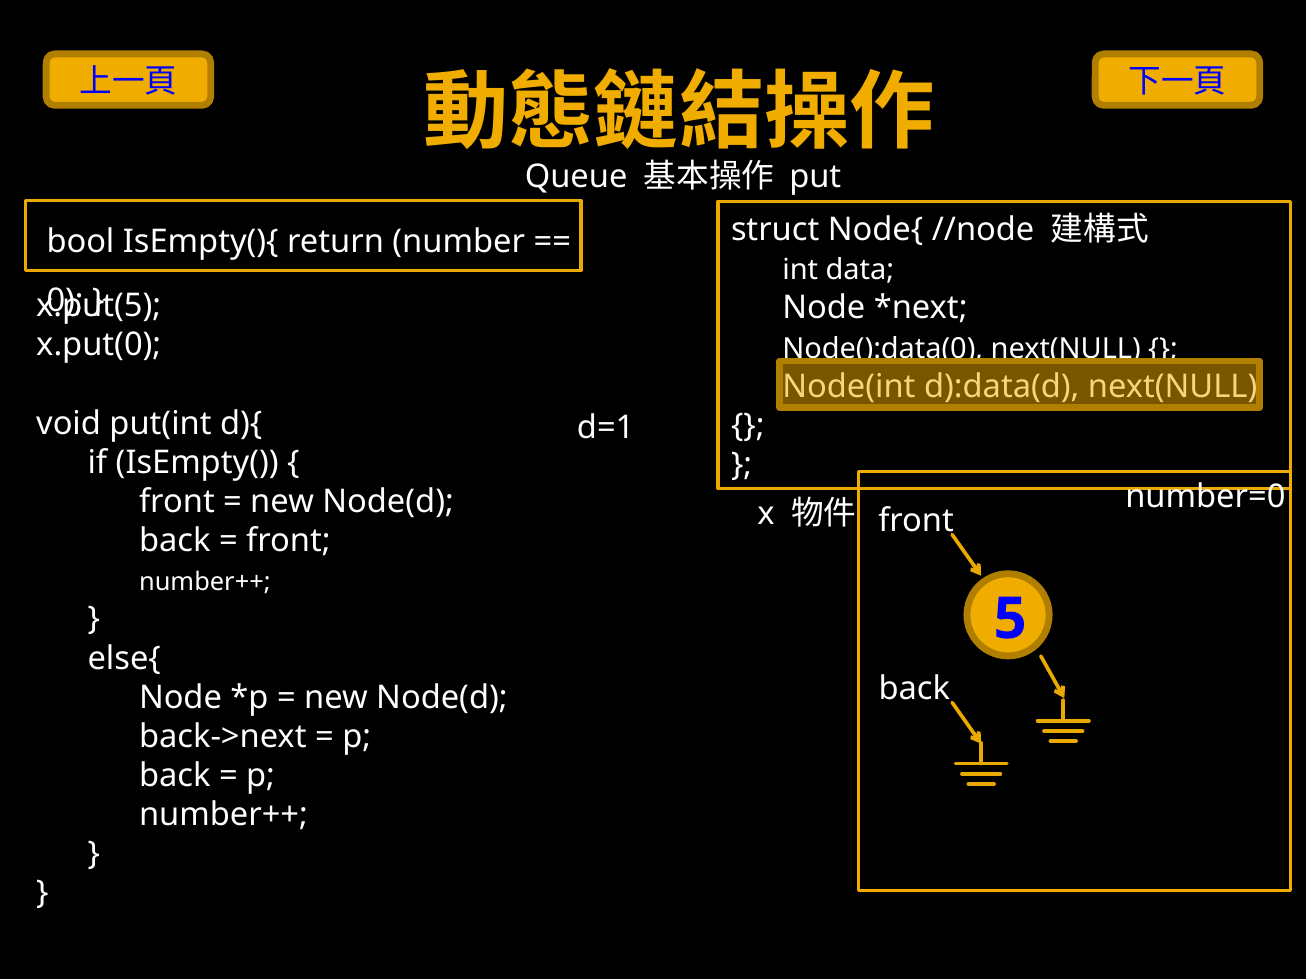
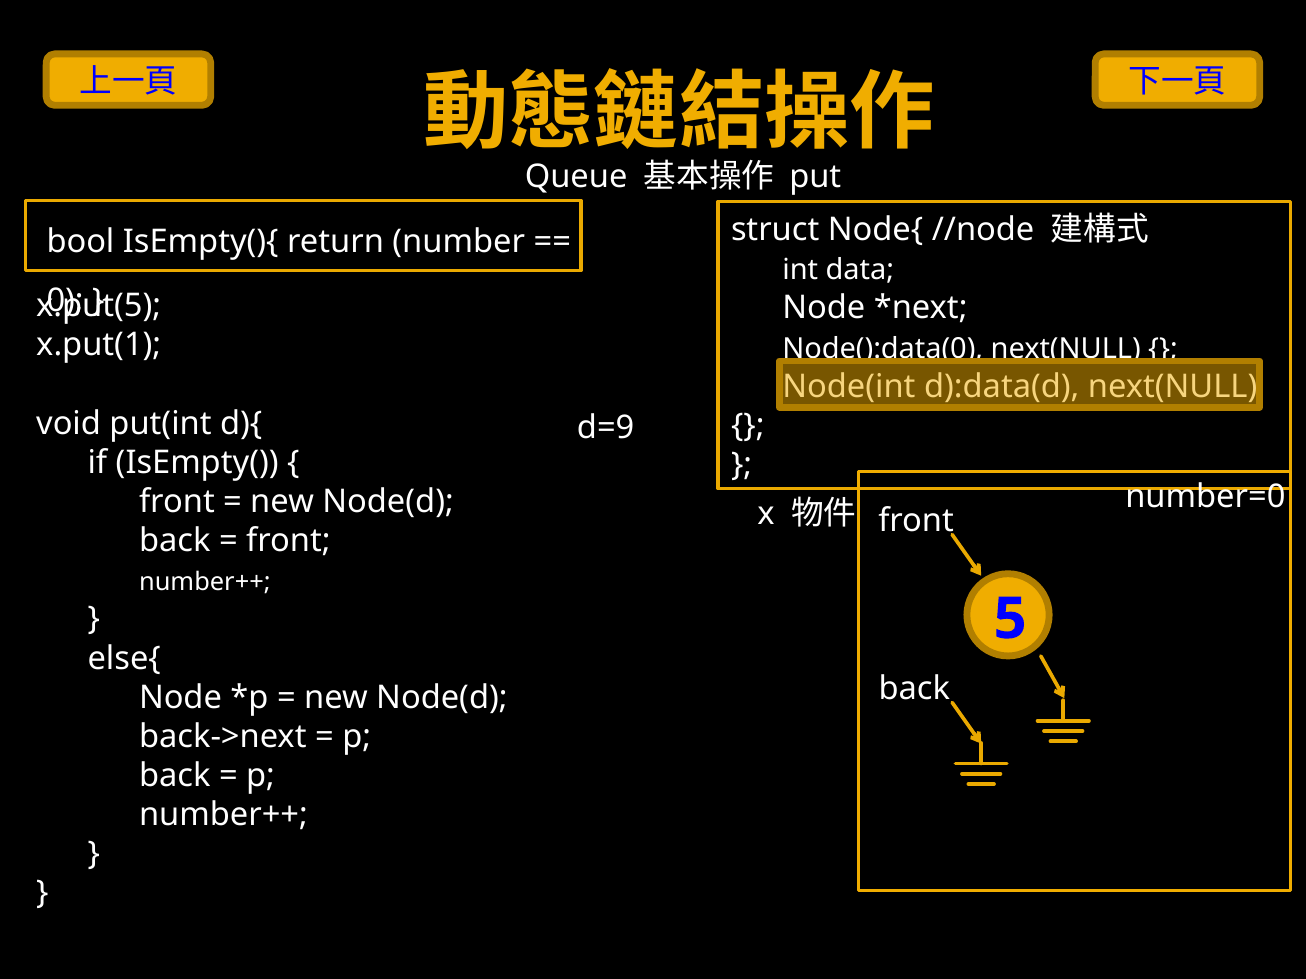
x.put(0: x.put(0 -> x.put(1 (99, 345)
d=1: d=1 -> d=9 (606, 428)
